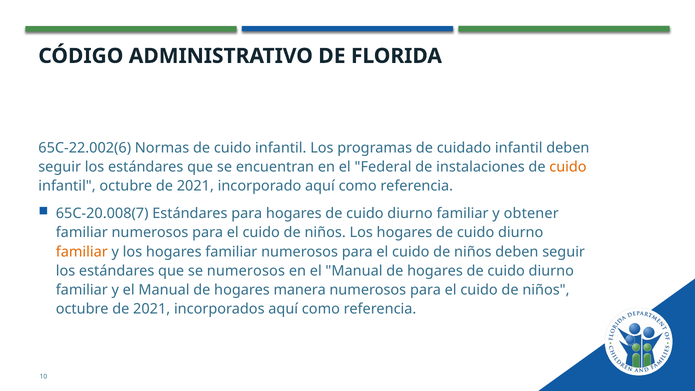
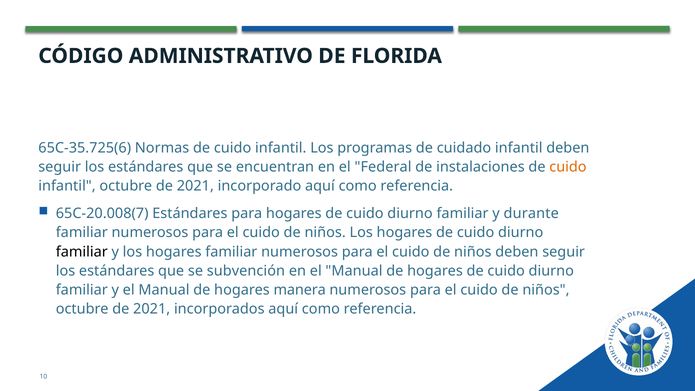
65C-22.002(6: 65C-22.002(6 -> 65C-35.725(6 (85, 148)
obtener: obtener -> durante (531, 214)
familiar colour: orange -> black (82, 252)
se numerosos: numerosos -> subvención (246, 271)
